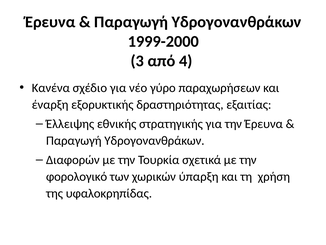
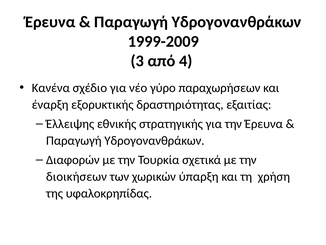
1999-2000: 1999-2000 -> 1999-2009 (163, 41)
φορολογικό: φορολογικό -> διοικήσεων (76, 176)
